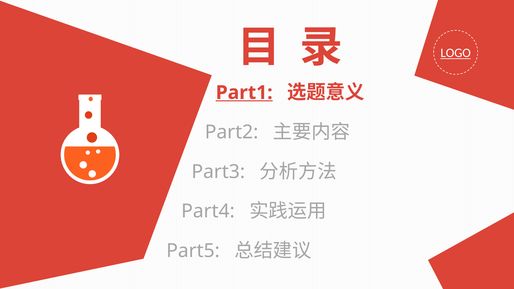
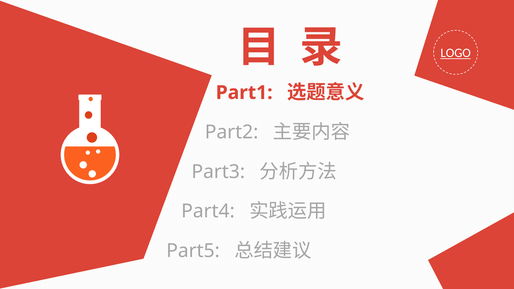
Part1 underline: present -> none (244, 93)
